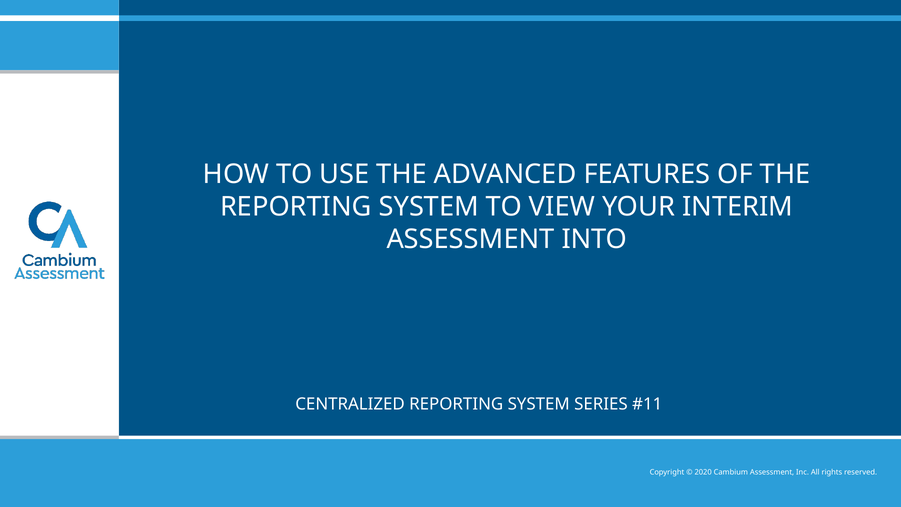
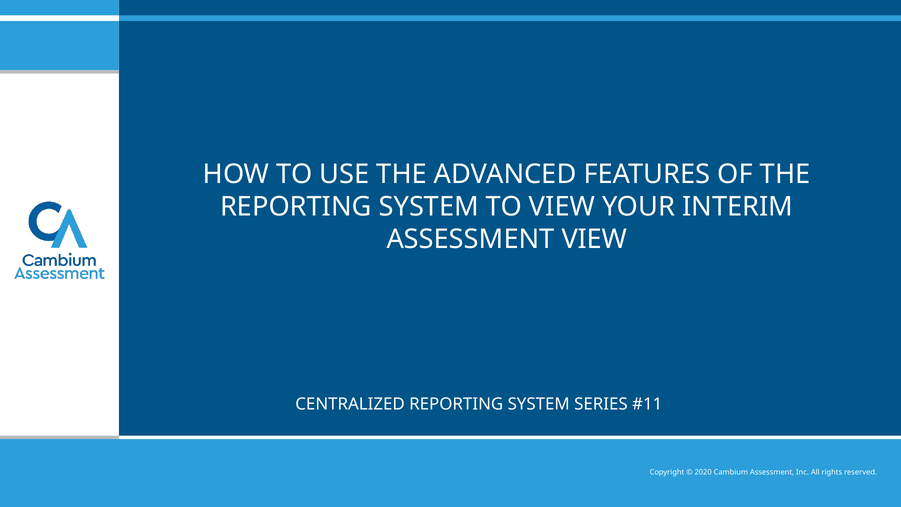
ASSESSMENT INTO: INTO -> VIEW (594, 239)
